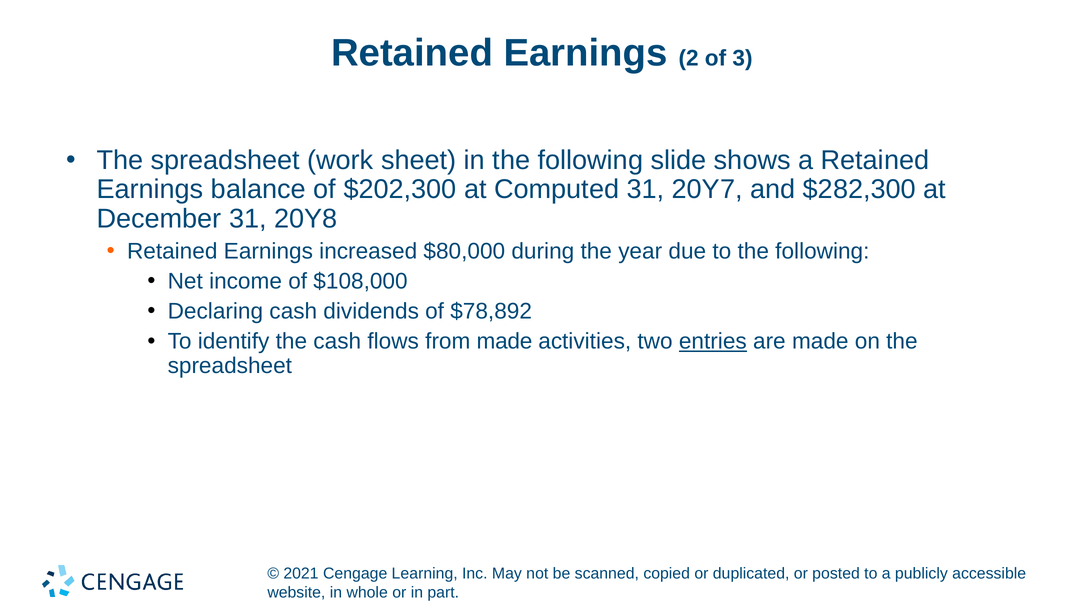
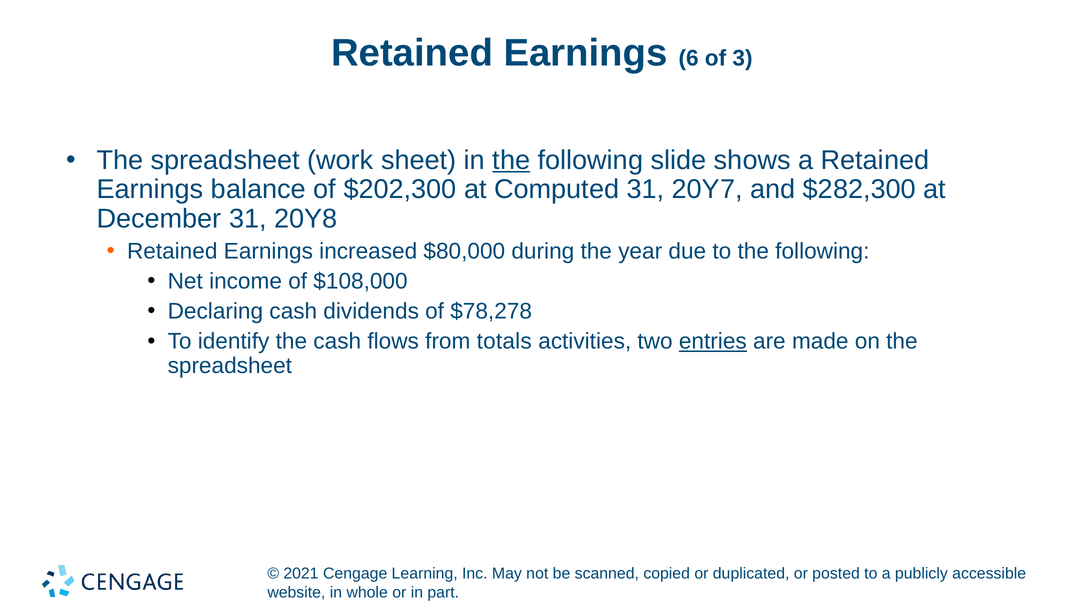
2: 2 -> 6 (689, 58)
the underline: none -> present (511, 160)
$78,892: $78,892 -> $78,278 (491, 311)
from made: made -> totals (504, 341)
